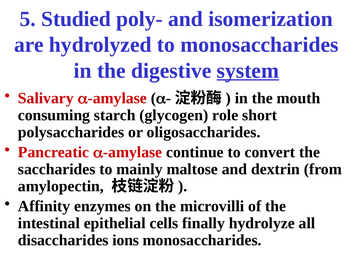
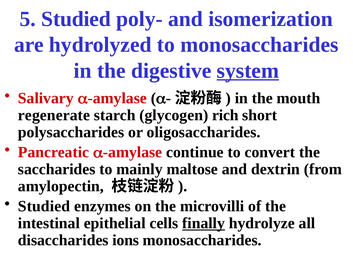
consuming: consuming -> regenerate (54, 115)
role: role -> rich (225, 115)
Affinity: Affinity -> Studied (44, 206)
finally underline: none -> present (204, 223)
